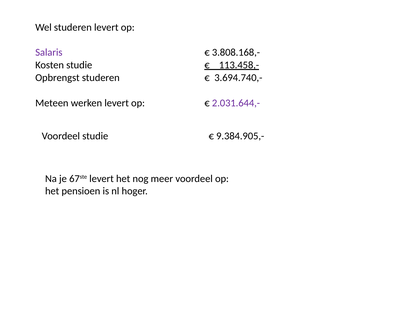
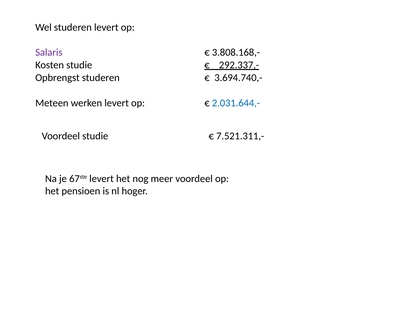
113.458,-: 113.458,- -> 292.337,- (239, 65)
2.031.644,- colour: purple -> blue (236, 103)
9.384.905,-: 9.384.905,- -> 7.521.311,- (240, 136)
